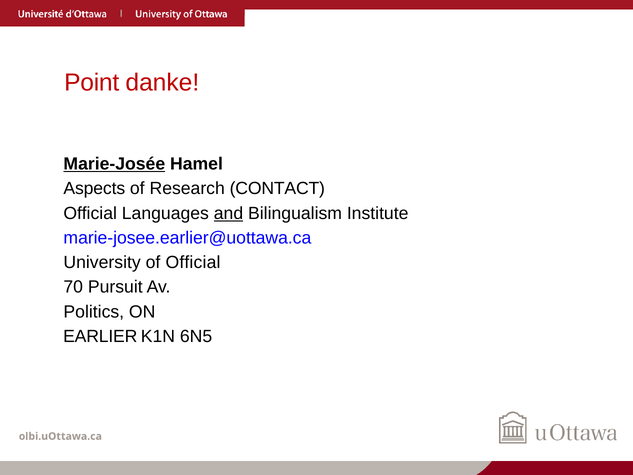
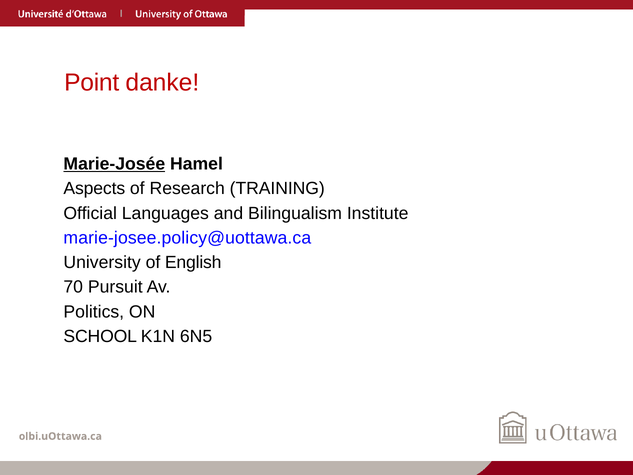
CONTACT: CONTACT -> TRAINING (277, 189)
and underline: present -> none (228, 213)
marie-josee.earlier@uottawa.ca: marie-josee.earlier@uottawa.ca -> marie-josee.policy@uottawa.ca (187, 238)
of Official: Official -> English (193, 262)
EARLIER: EARLIER -> SCHOOL (100, 336)
